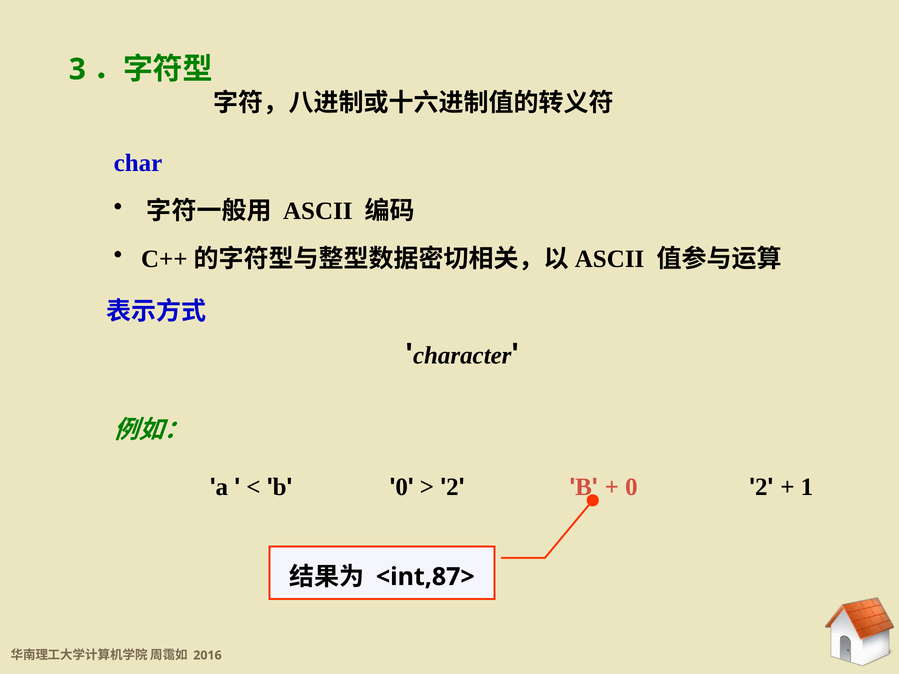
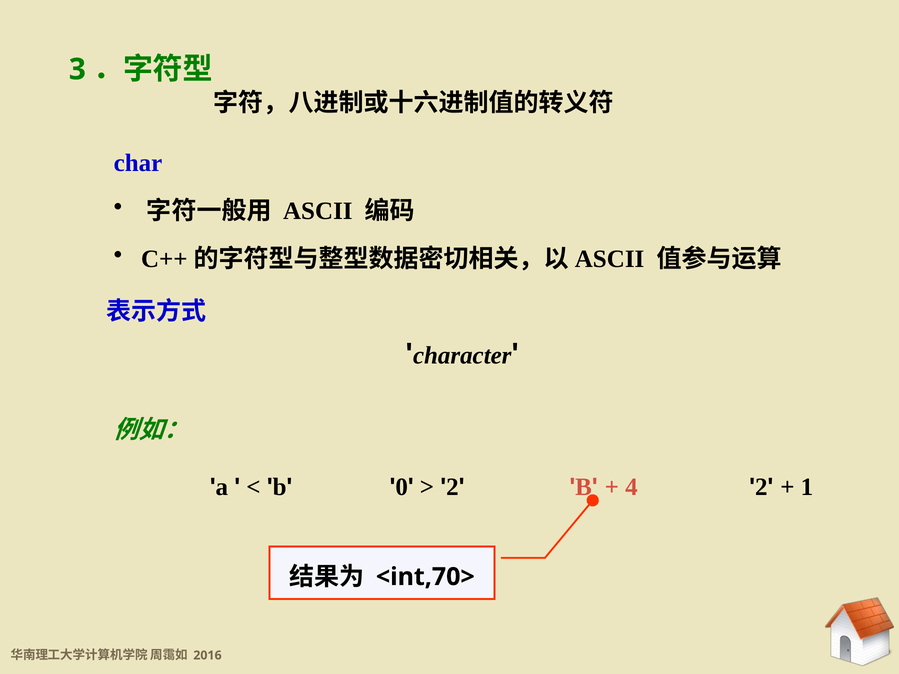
0: 0 -> 4 (631, 487)
<int,87>: <int,87> -> <int,70> (425, 577)
